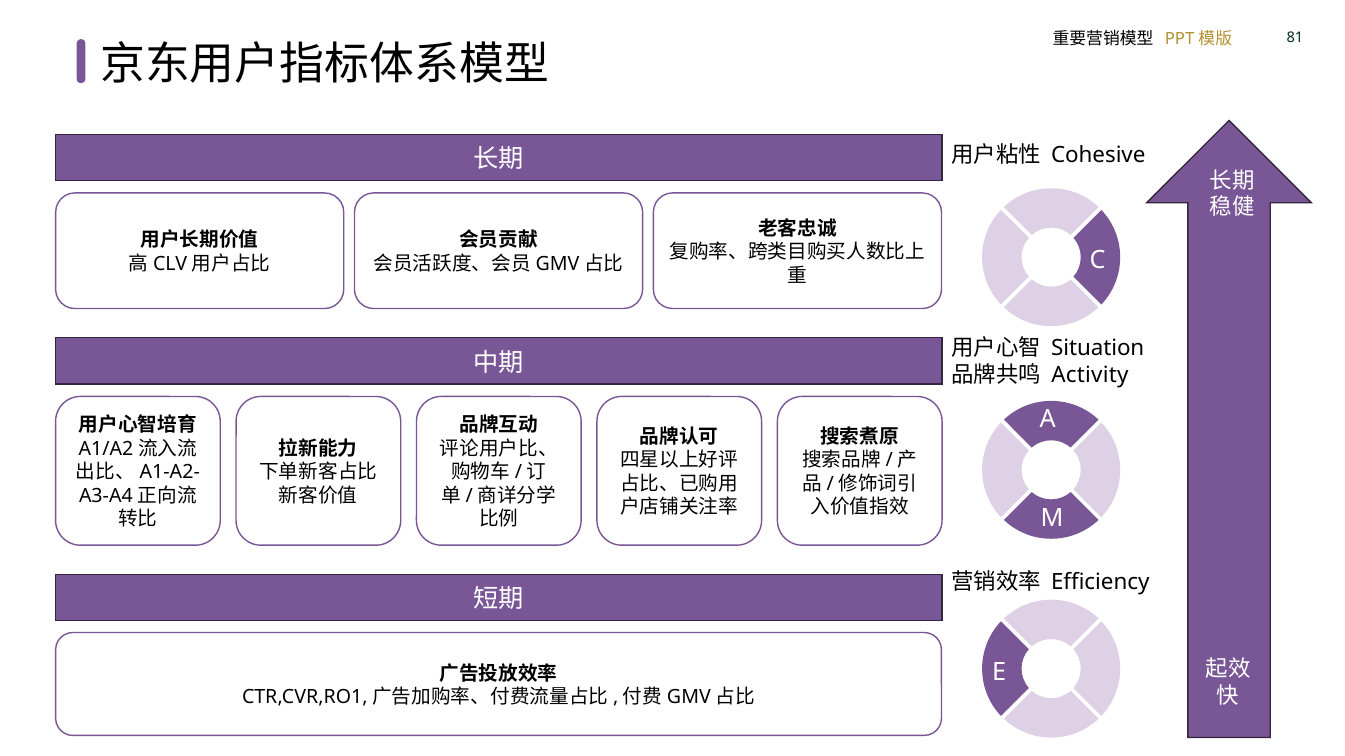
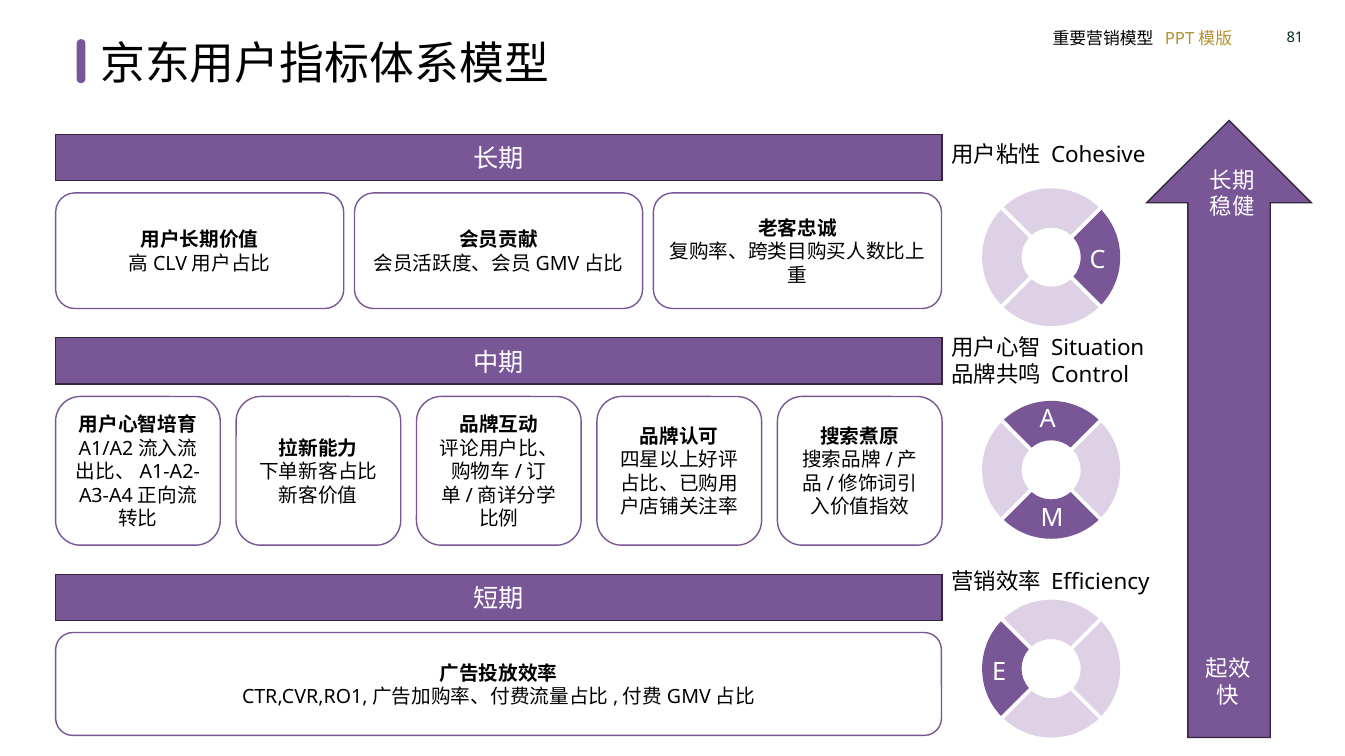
Activity: Activity -> Control (1090, 375)
